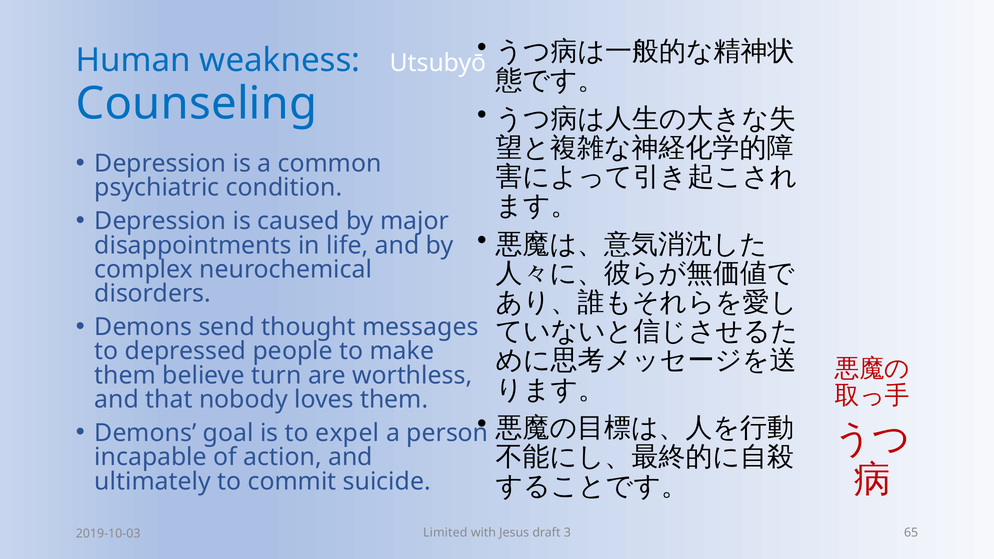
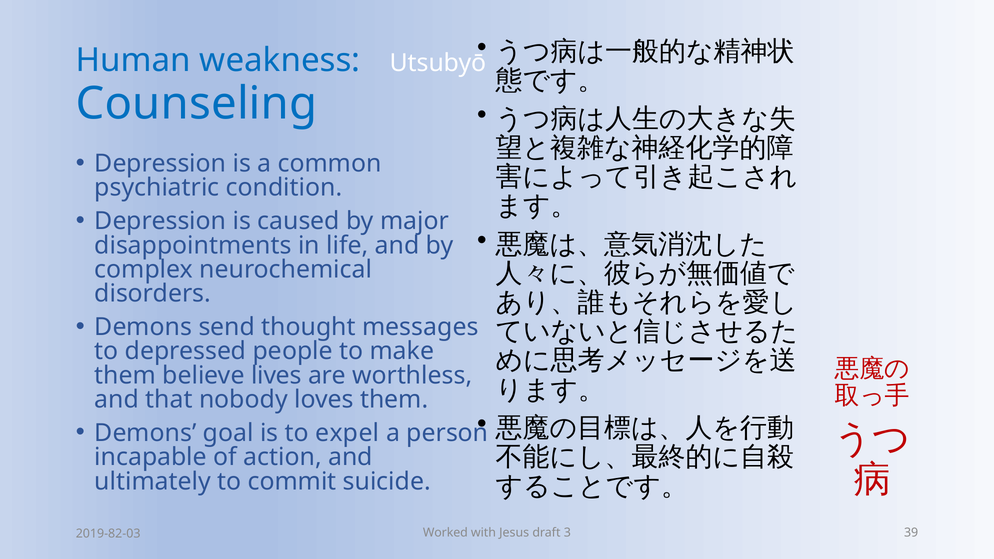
turn: turn -> lives (276, 376)
Limited: Limited -> Worked (445, 533)
65: 65 -> 39 (911, 533)
2019-10-03: 2019-10-03 -> 2019-82-03 (108, 534)
